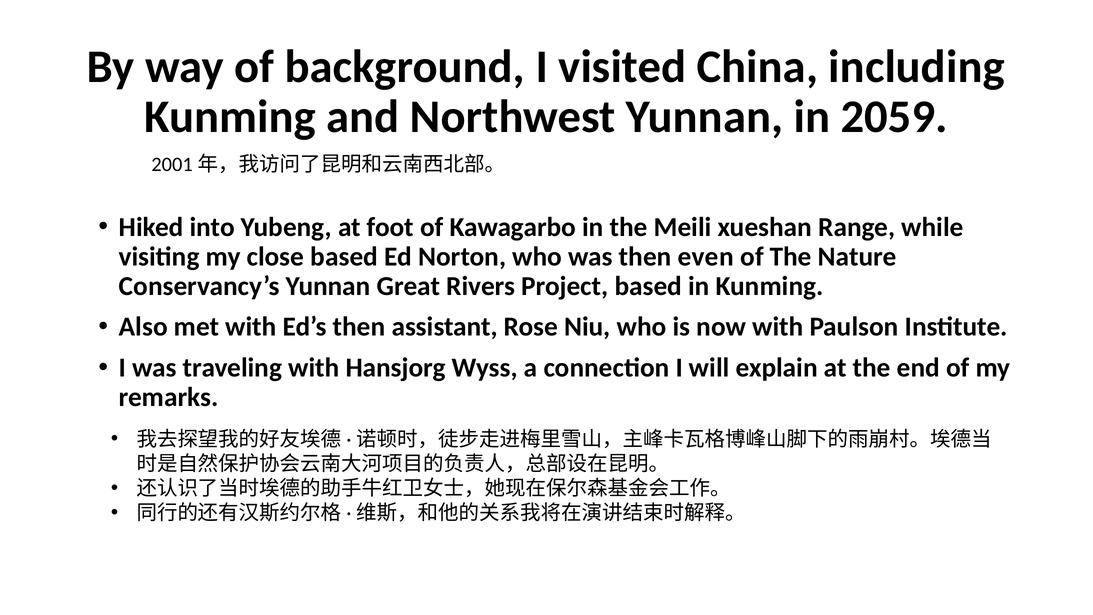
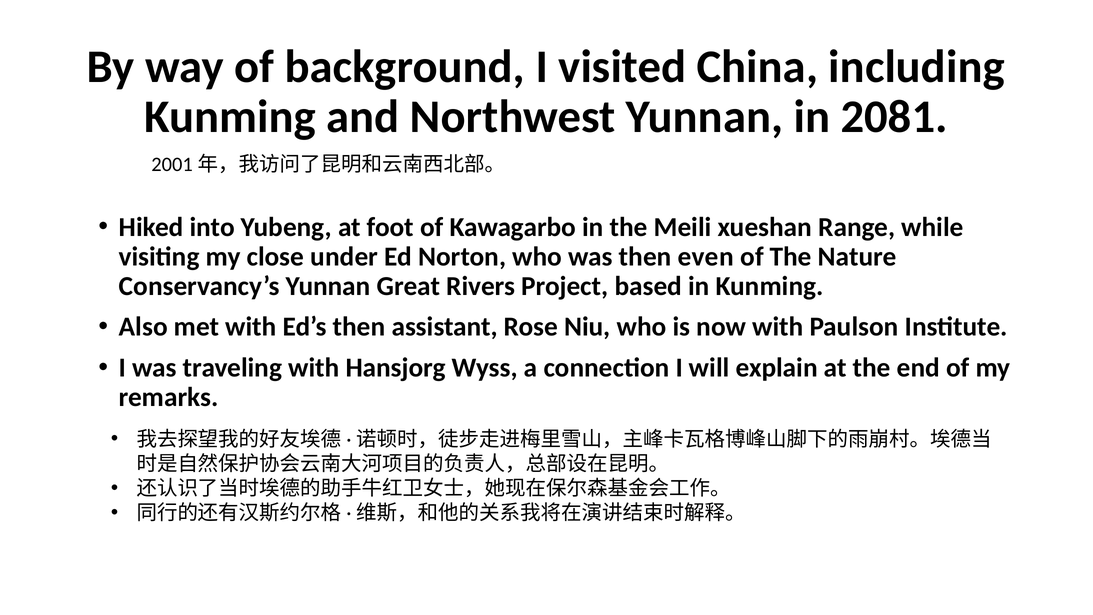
2059: 2059 -> 2081 (894, 117)
close based: based -> under (344, 256)
